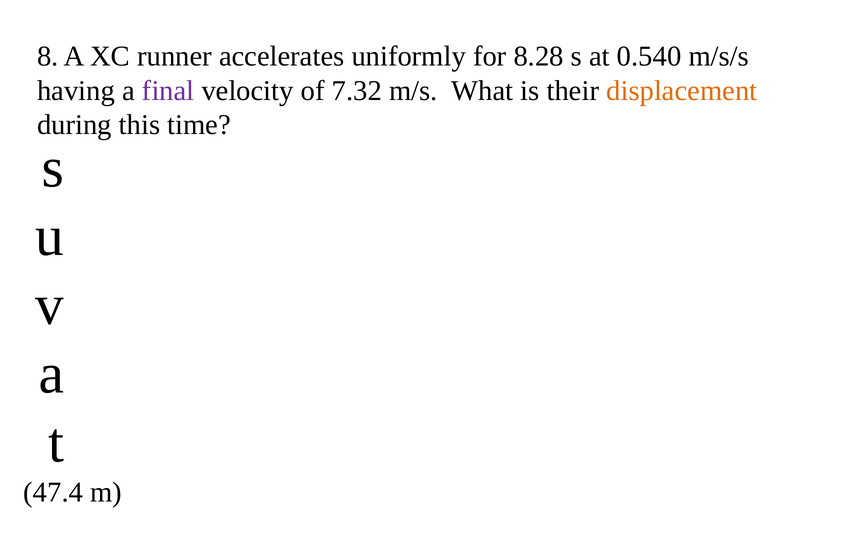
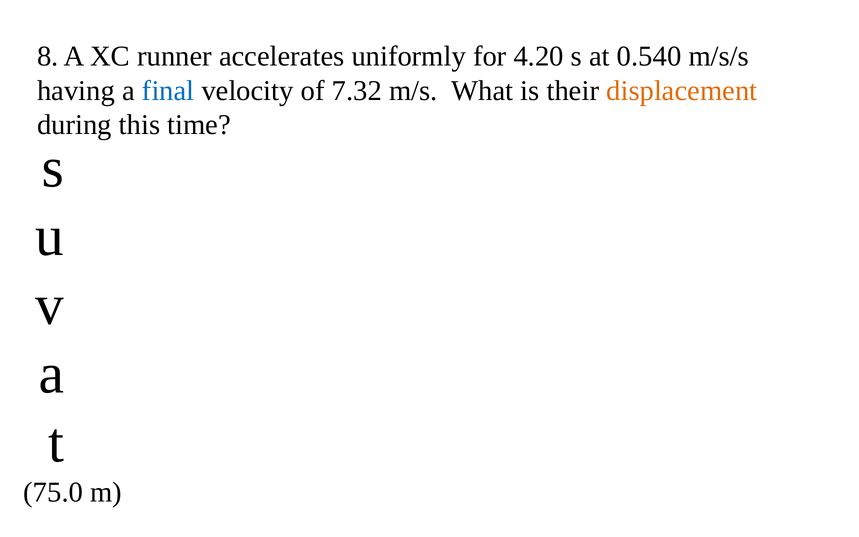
8.28: 8.28 -> 4.20 (539, 56)
final colour: purple -> blue (168, 91)
47.4: 47.4 -> 75.0 (53, 492)
